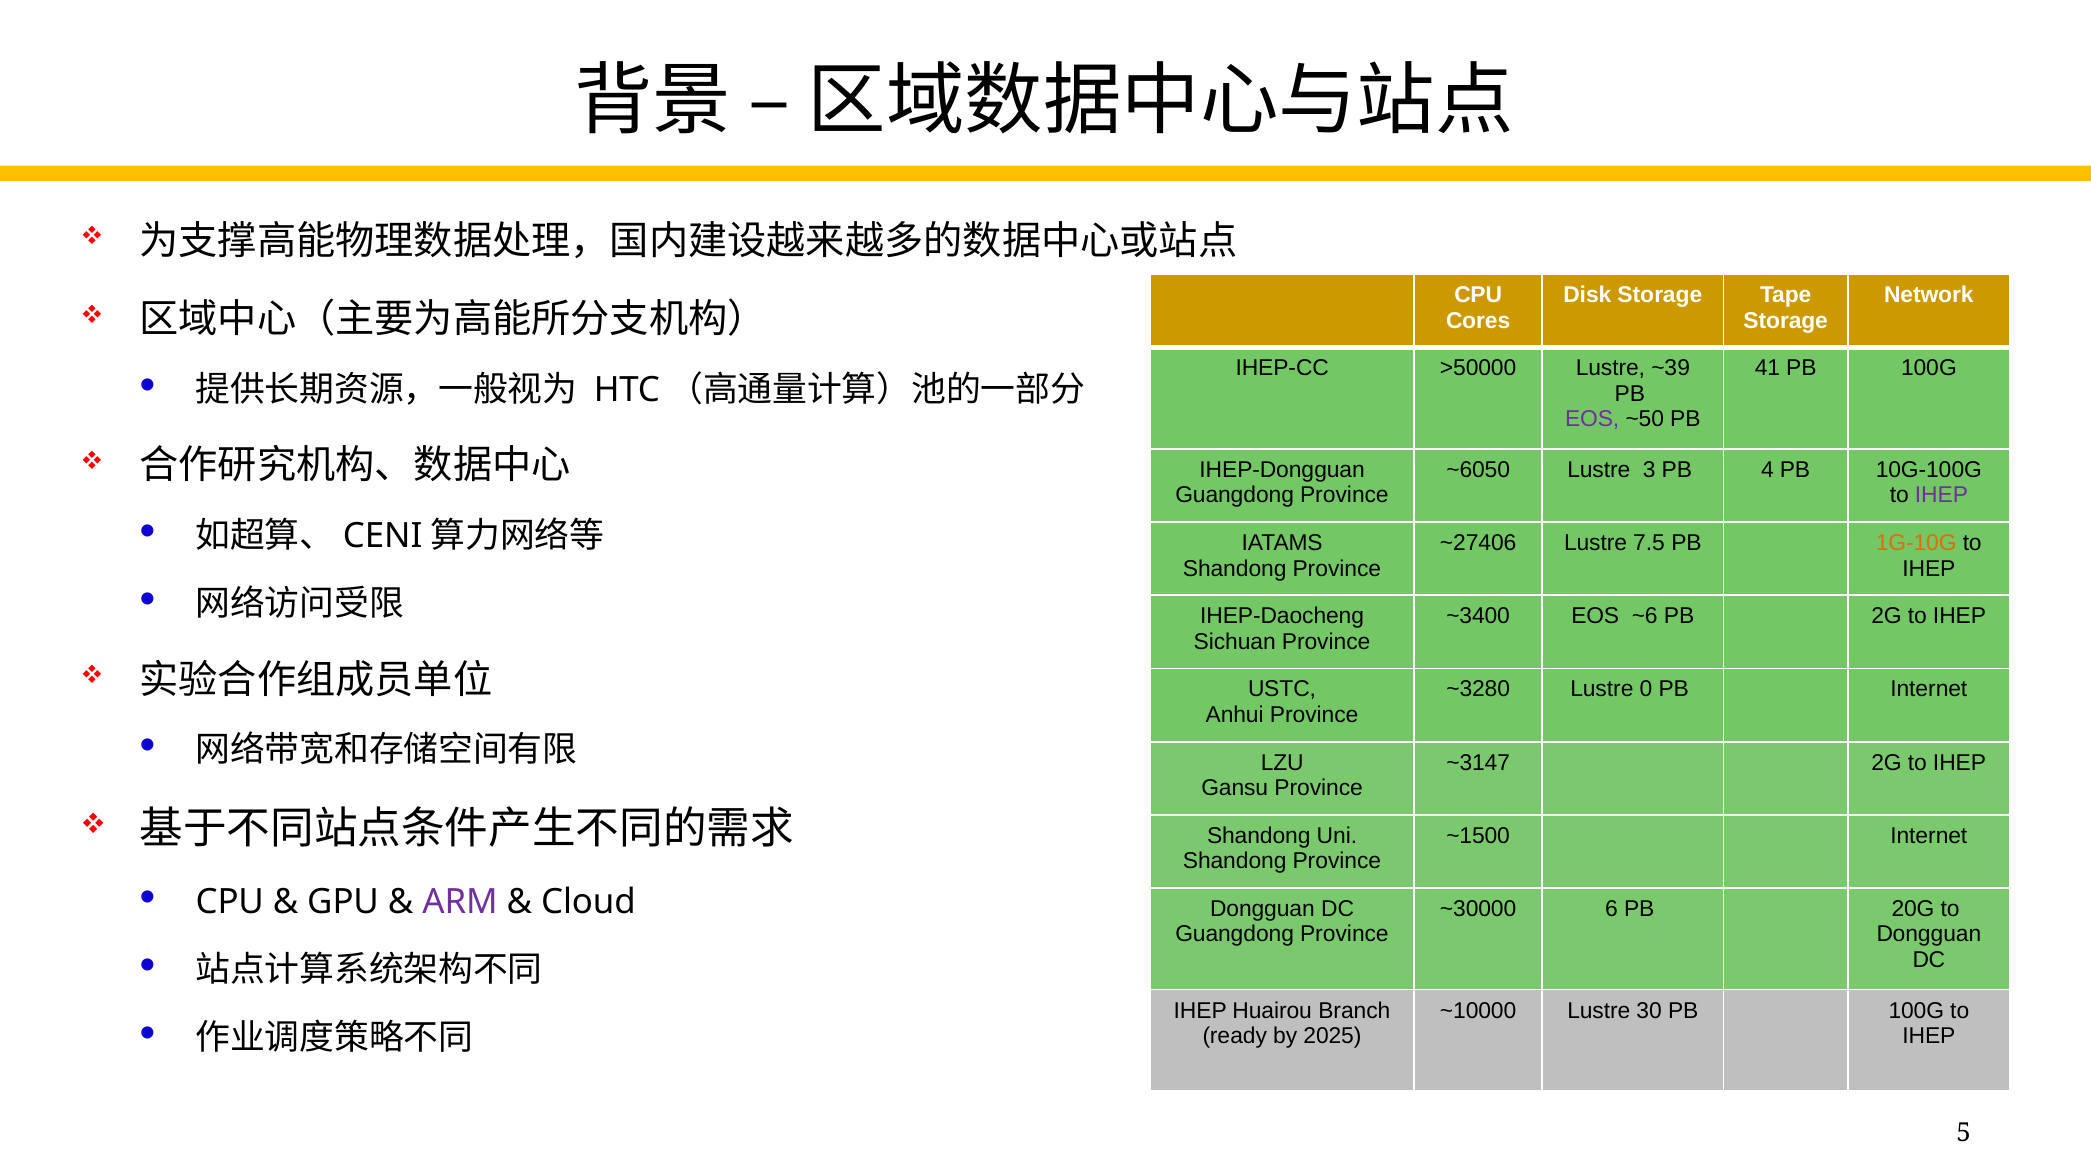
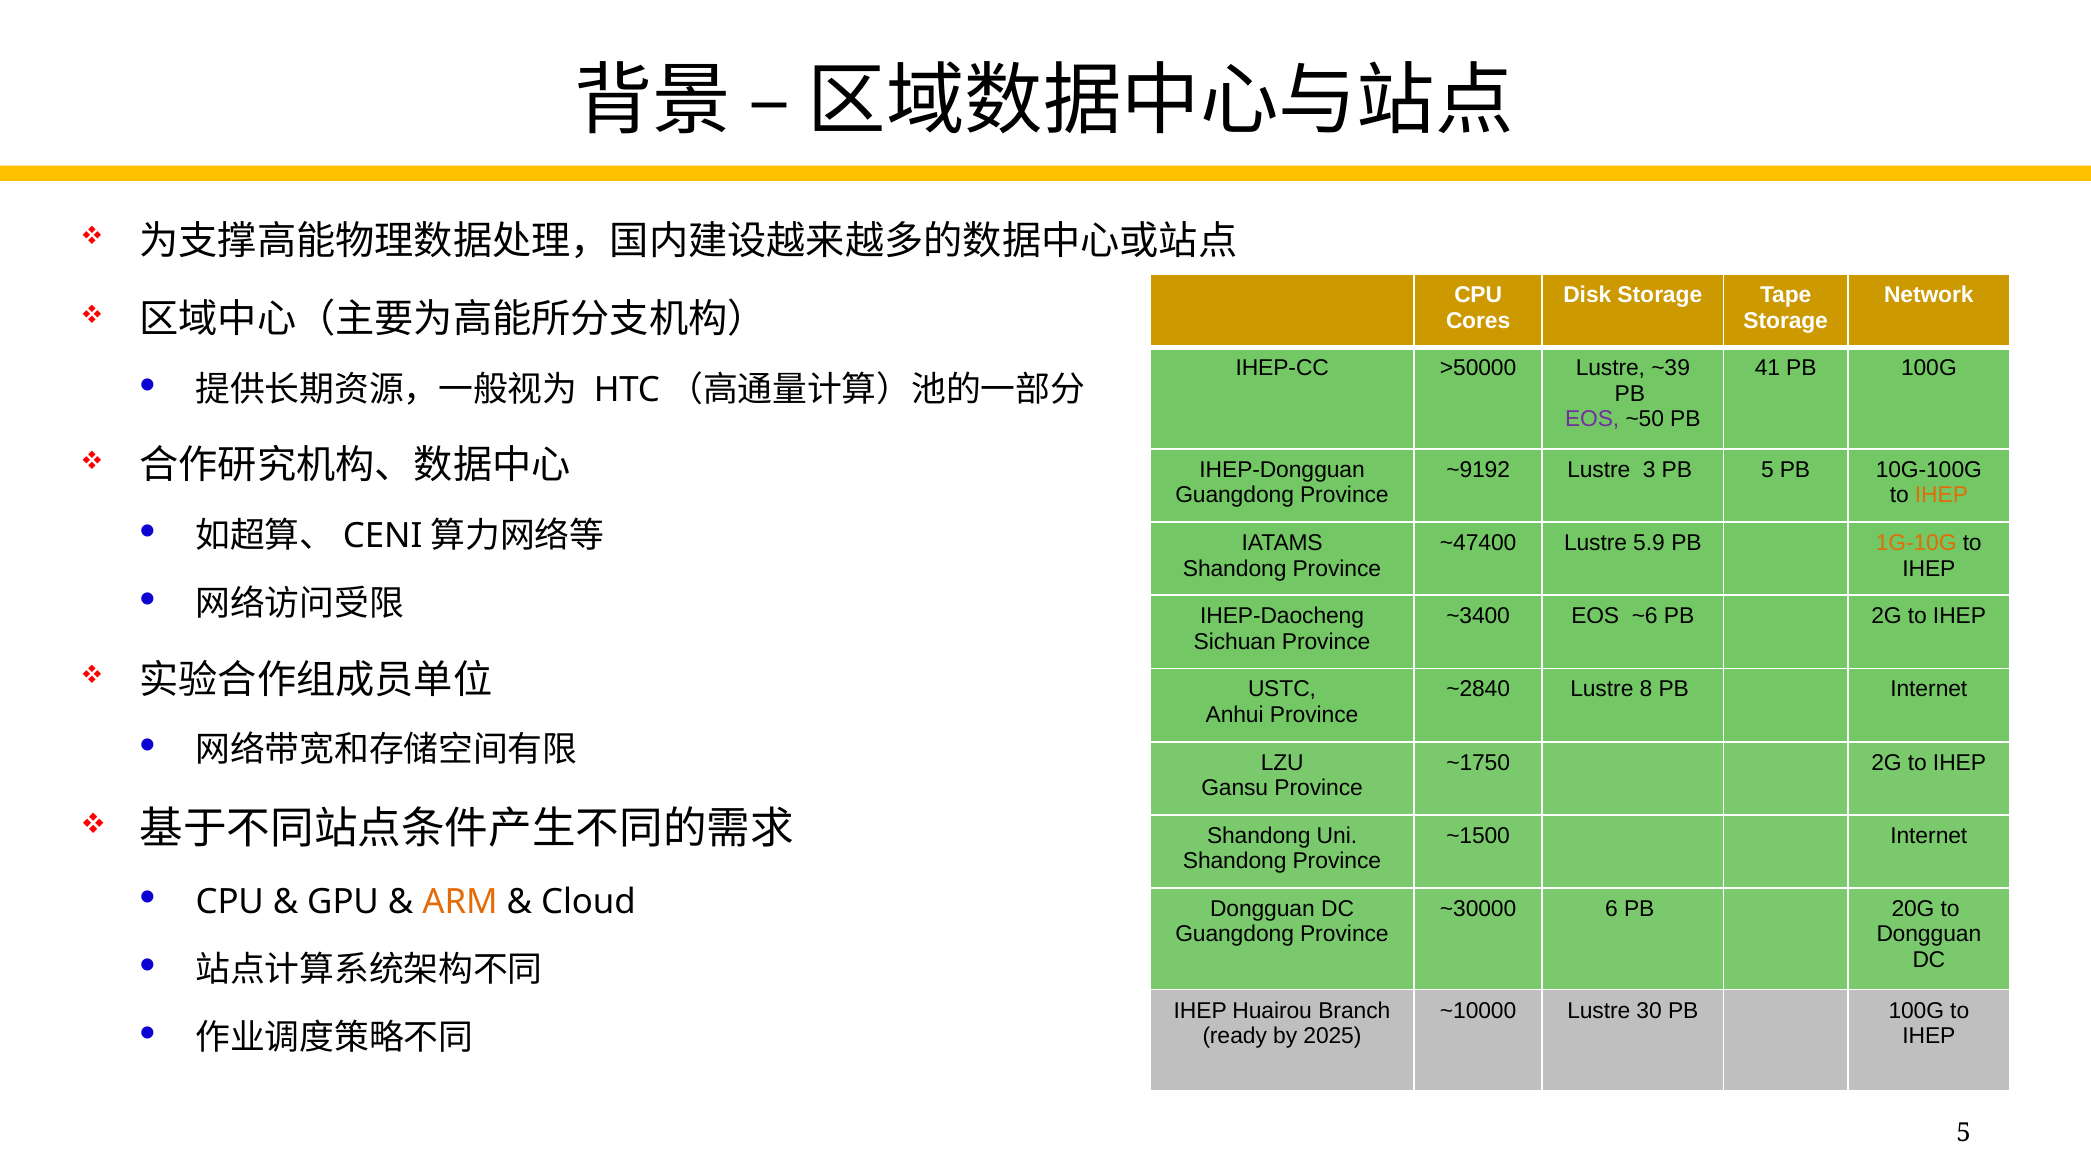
~6050: ~6050 -> ~9192 (1478, 470)
PB 4: 4 -> 5 (1767, 470)
IHEP colour: purple -> orange (1941, 495)
~27406: ~27406 -> ~47400 (1478, 543)
7.5: 7.5 -> 5.9 (1649, 543)
~3280: ~3280 -> ~2840 (1478, 690)
0: 0 -> 8 (1646, 690)
~3147: ~3147 -> ~1750 (1478, 763)
ARM colour: purple -> orange (460, 902)
